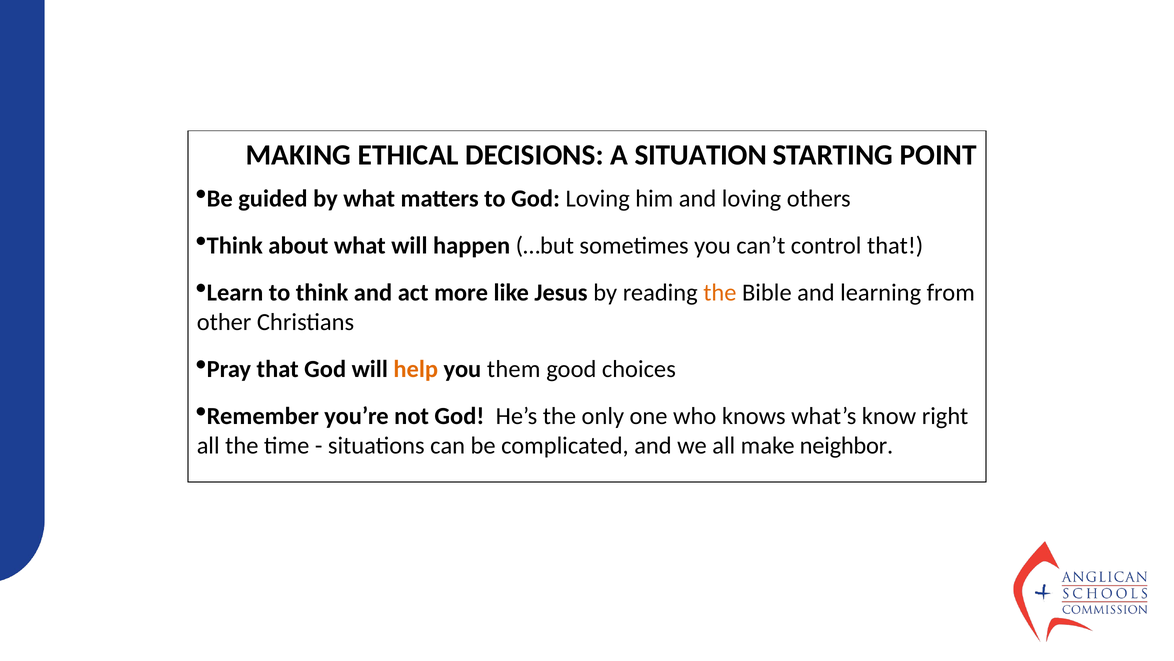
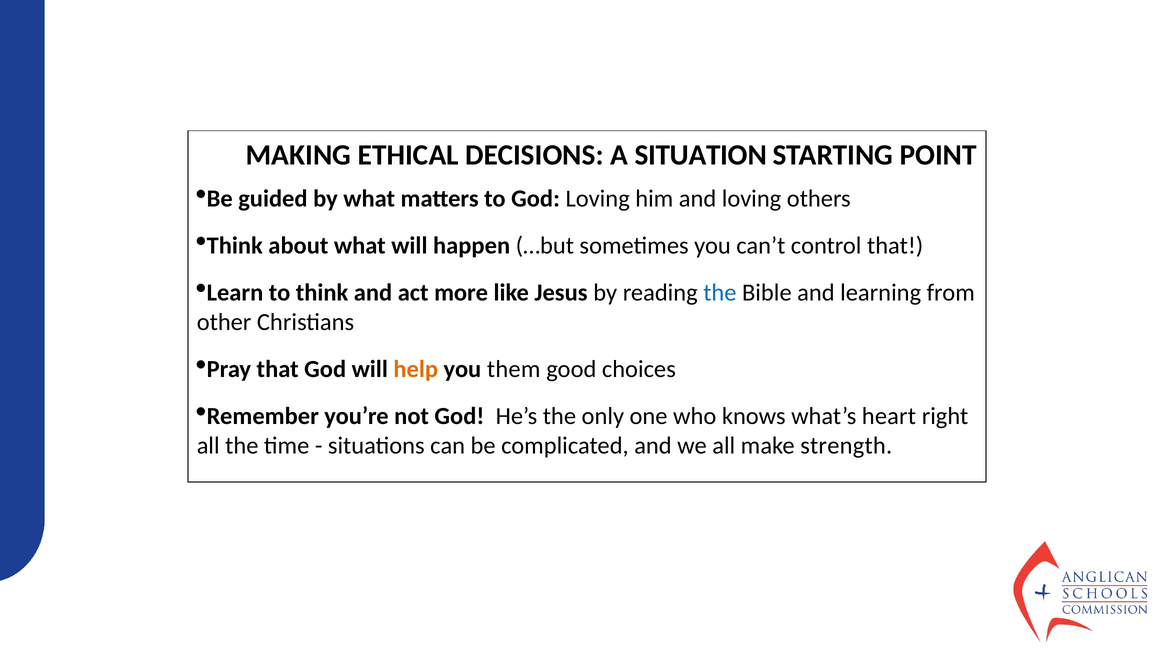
the colour: orange -> blue (720, 292)
know: know -> heart (889, 416)
neighbor: neighbor -> strength (846, 445)
